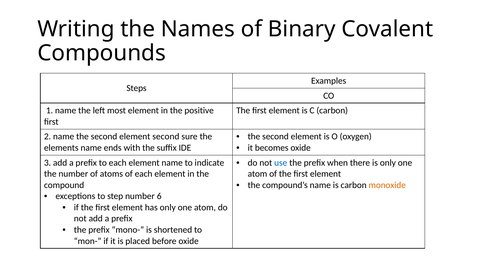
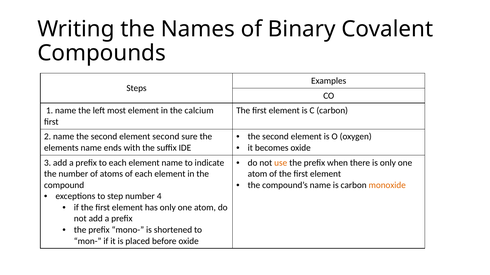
positive: positive -> calcium (199, 111)
use colour: blue -> orange (281, 163)
6: 6 -> 4 (159, 197)
